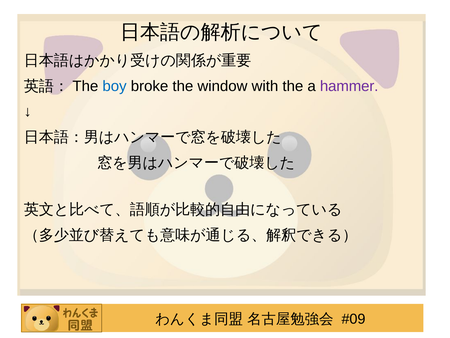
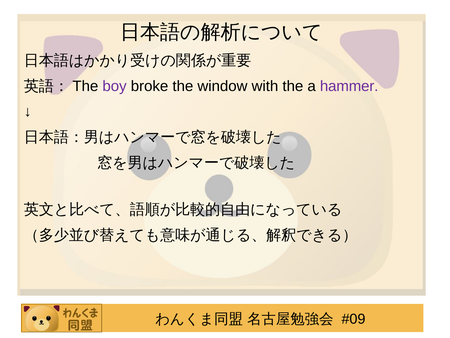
boy colour: blue -> purple (115, 86)
